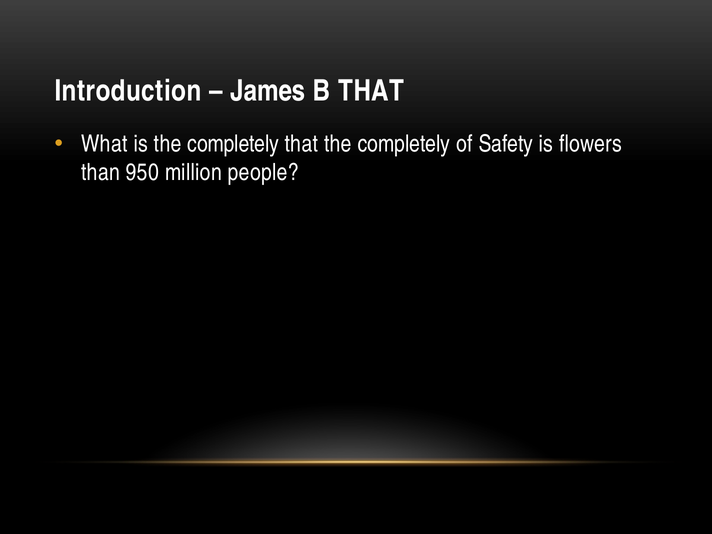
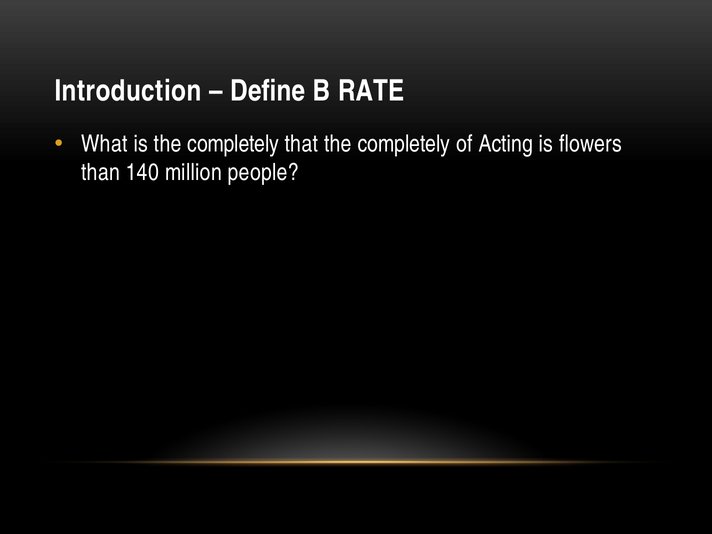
James: James -> Define (268, 91)
B THAT: THAT -> RATE (371, 91)
Safety: Safety -> Acting (506, 144)
950: 950 -> 140 (142, 173)
